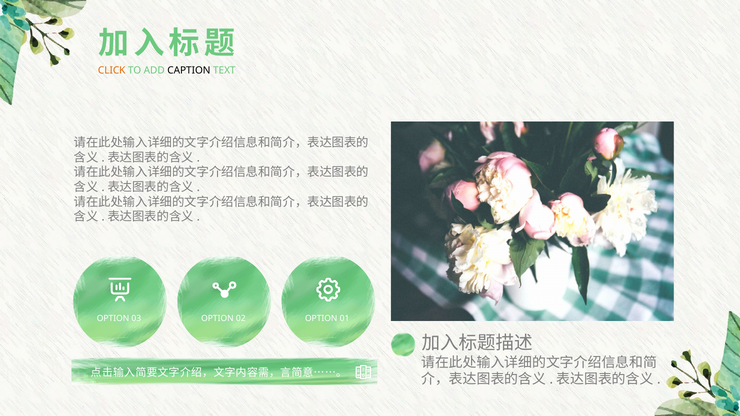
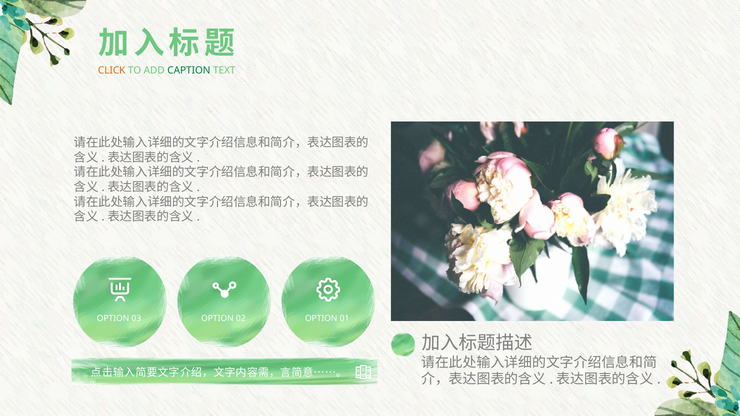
CAPTION colour: black -> green (189, 71)
